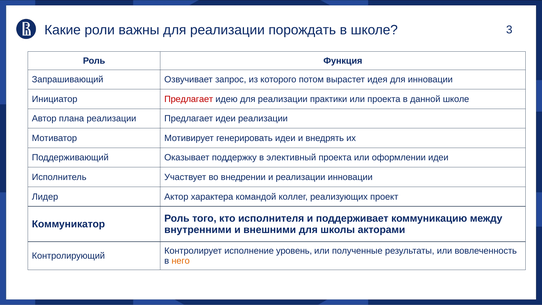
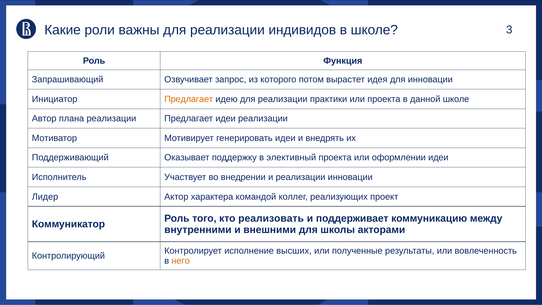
порождать: порождать -> индивидов (302, 30)
Предлагает colour: red -> orange (189, 99)
исполнителя: исполнителя -> реализовать (271, 218)
уровень: уровень -> высших (294, 251)
